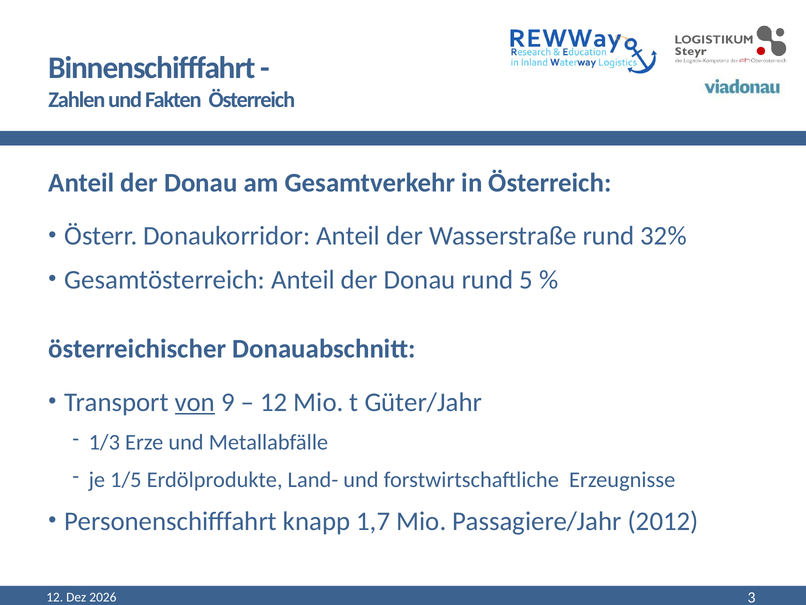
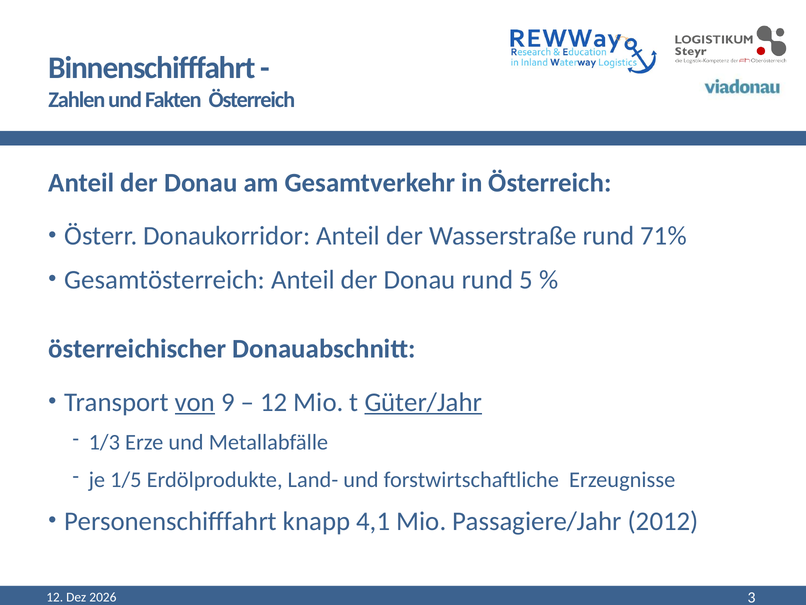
32%: 32% -> 71% (664, 236)
Güter/Jahr underline: none -> present (423, 402)
1,7: 1,7 -> 4,1 (373, 521)
